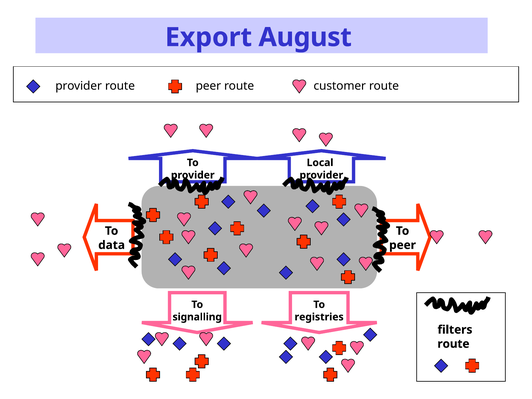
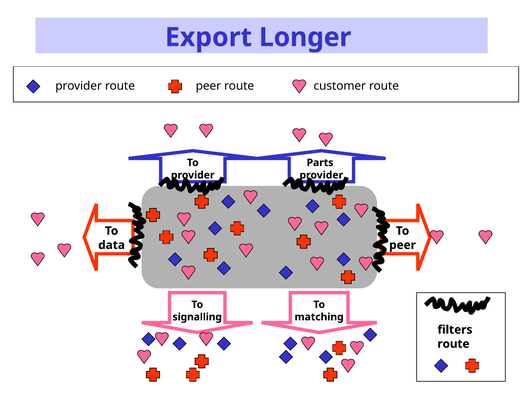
August: August -> Longer (305, 37)
Local: Local -> Parts (320, 163)
registries: registries -> matching (319, 317)
